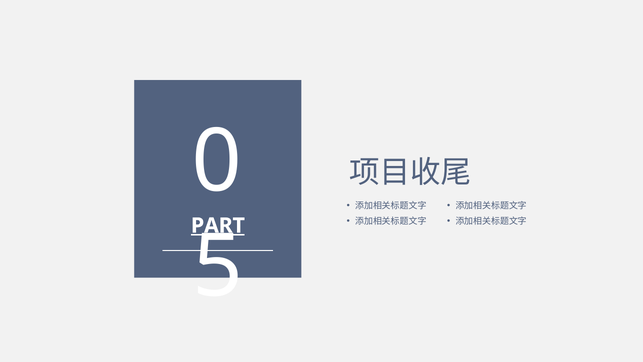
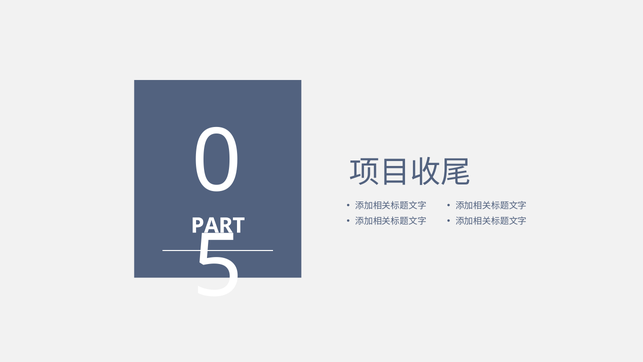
PART underline: present -> none (218, 225)
